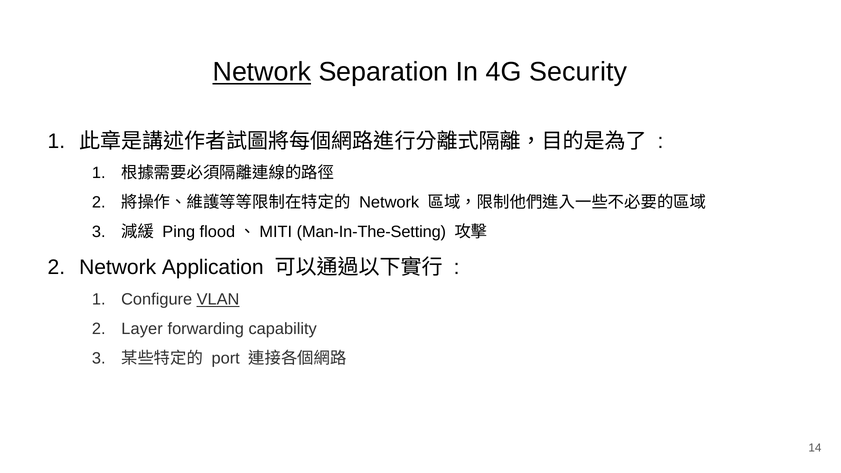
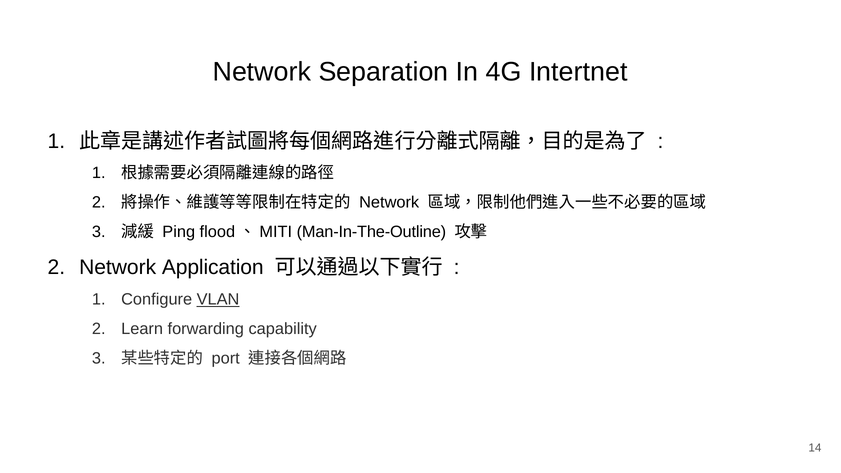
Network underline: present -> none (262, 72)
Security: Security -> Intertnet (578, 72)
Man-In-The-Setting: Man-In-The-Setting -> Man-In-The-Outline (371, 232)
Layer: Layer -> Learn (142, 329)
